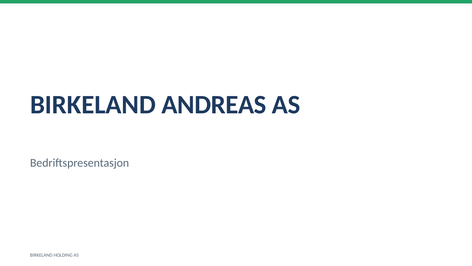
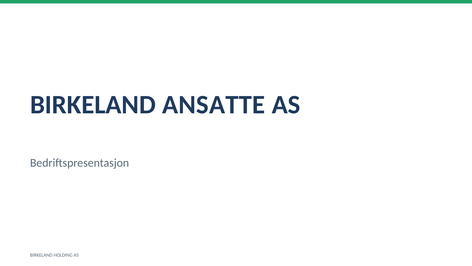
ANDREAS: ANDREAS -> ANSATTE (214, 105)
